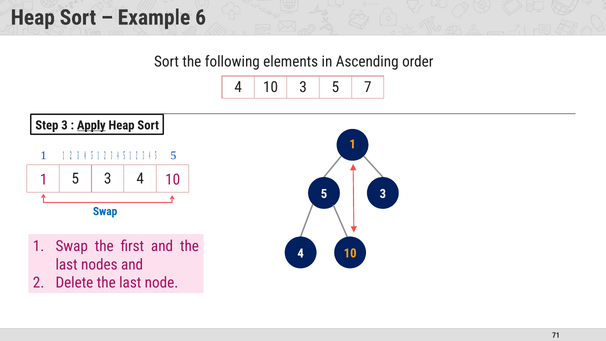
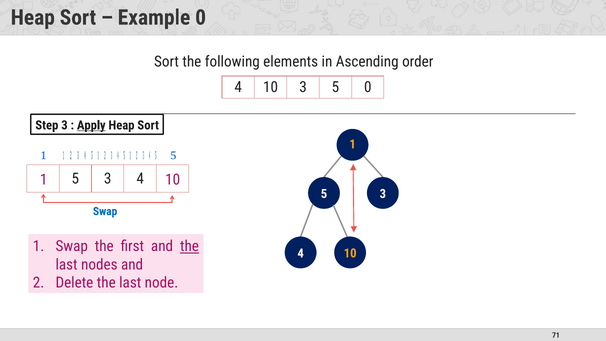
Example 6: 6 -> 0 (201, 18)
5 7: 7 -> 0 (368, 87)
the underline: none -> present (189, 246)
